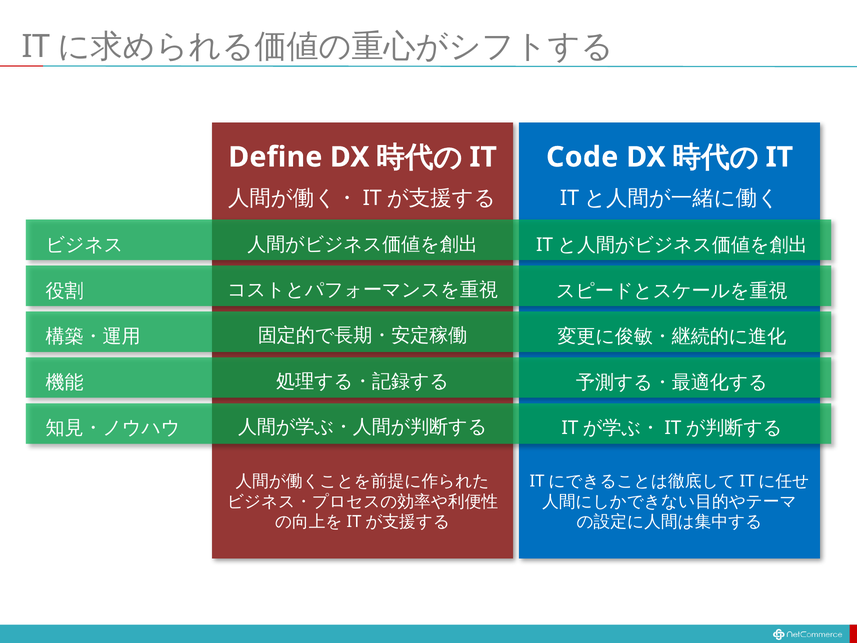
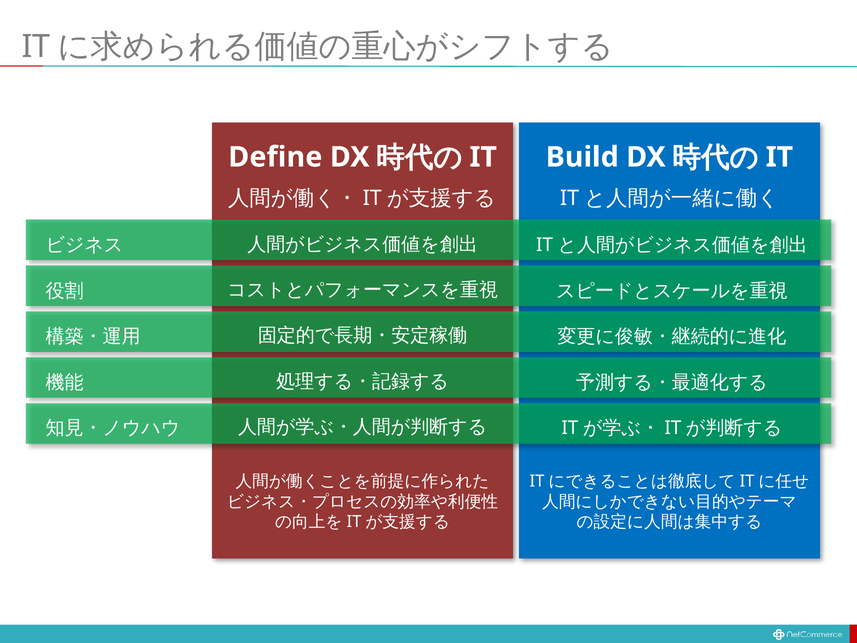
Code: Code -> Build (582, 157)
